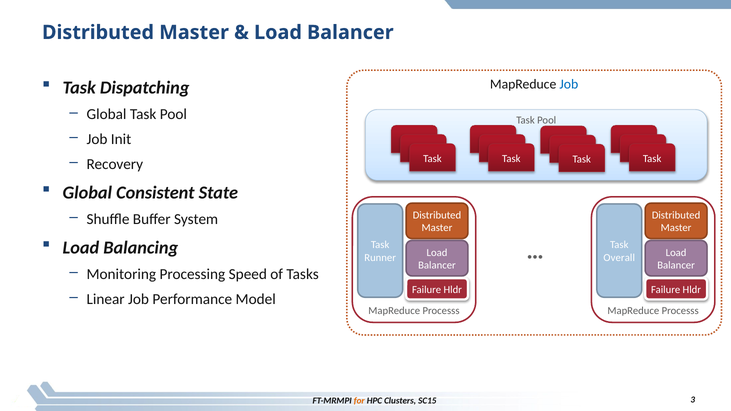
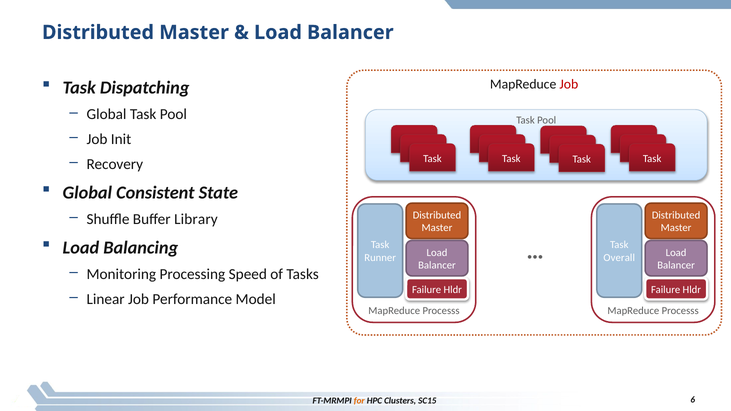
Job colour: blue -> red (569, 84)
System: System -> Library (196, 219)
3: 3 -> 6 (693, 400)
